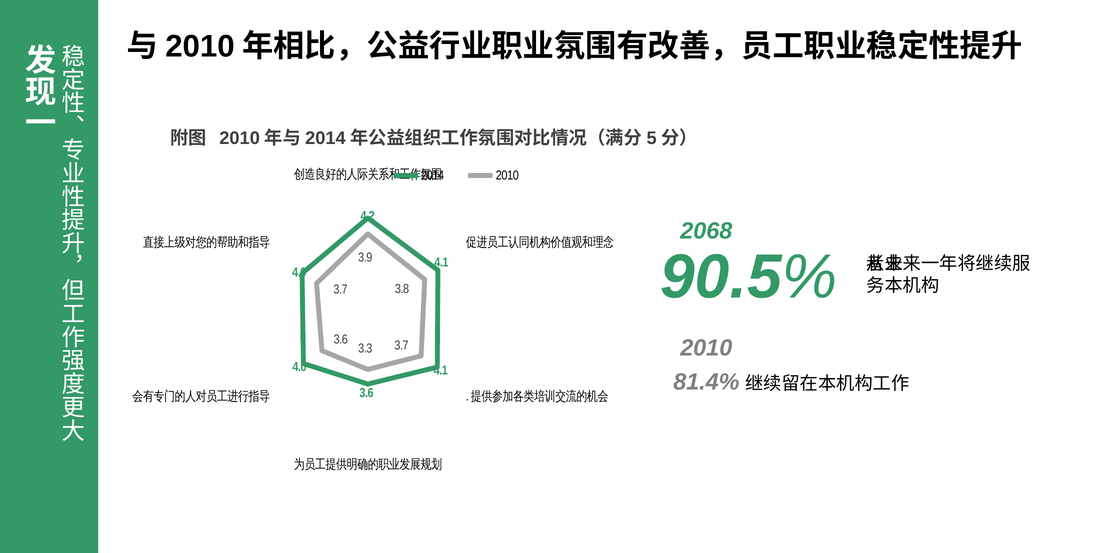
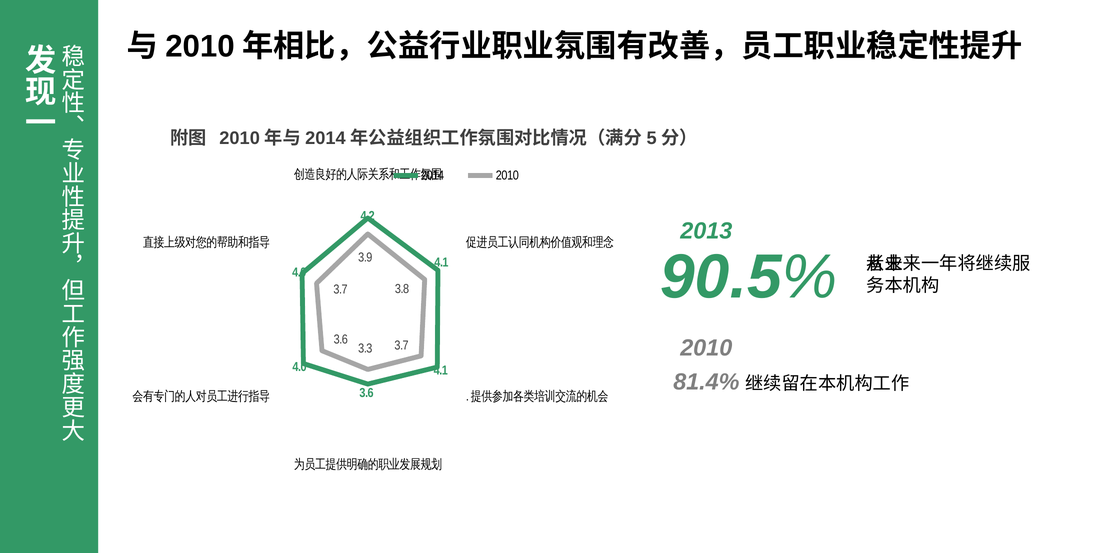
2068: 2068 -> 2013 (706, 231)
